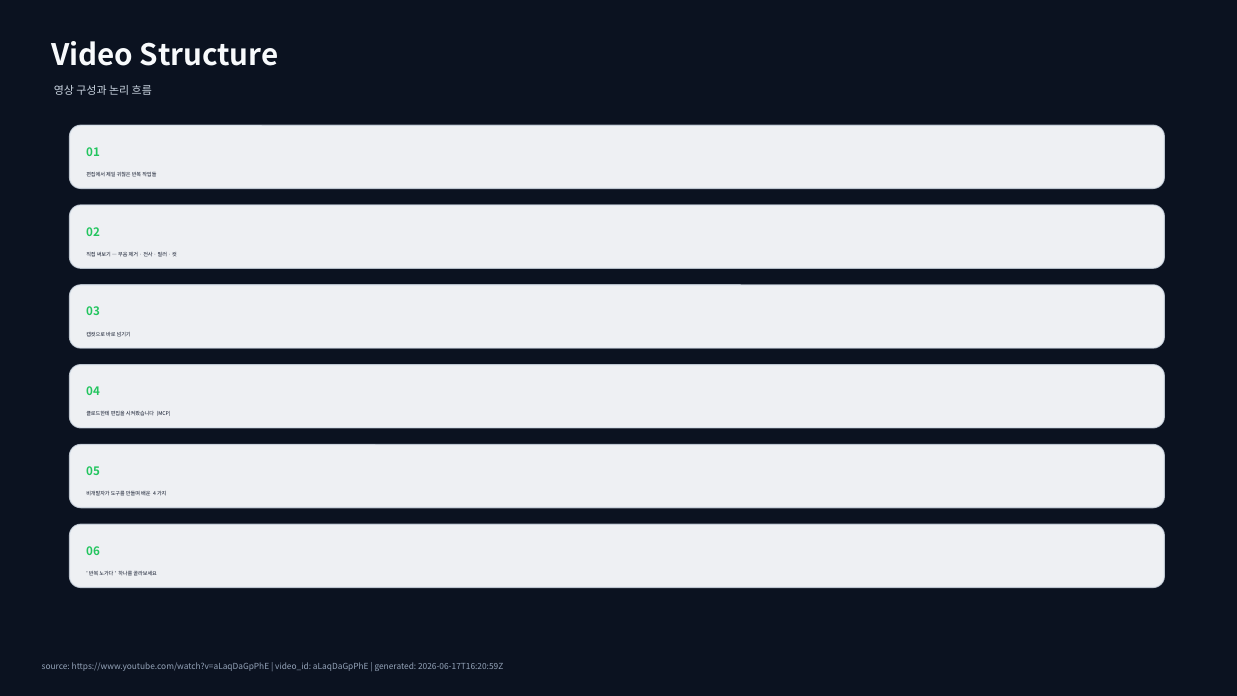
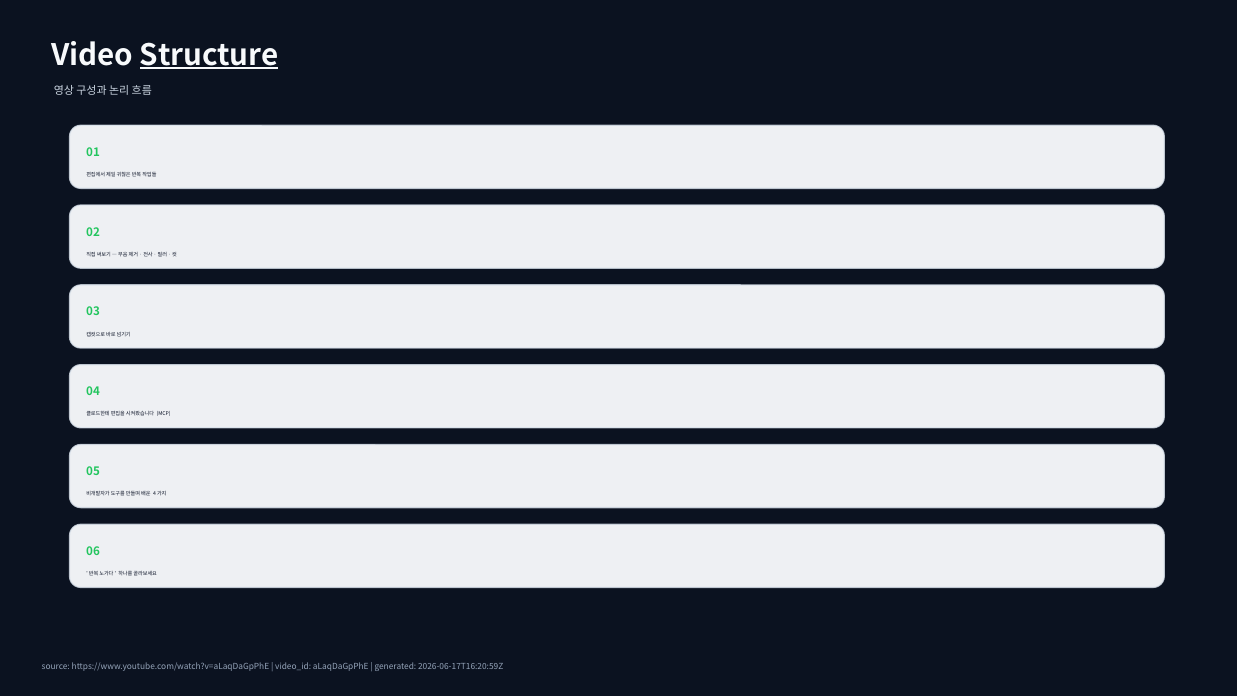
Structure underline: none -> present (209, 55)
